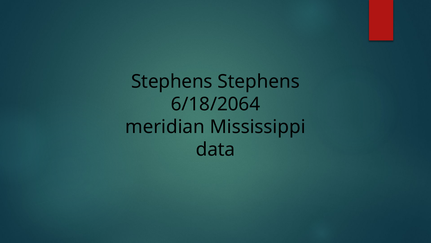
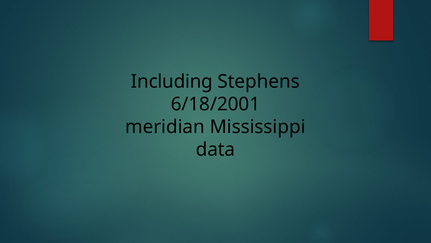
Stephens: Stephens -> Including (172, 81)
6/18/2064: 6/18/2064 -> 6/18/2001 (215, 104)
